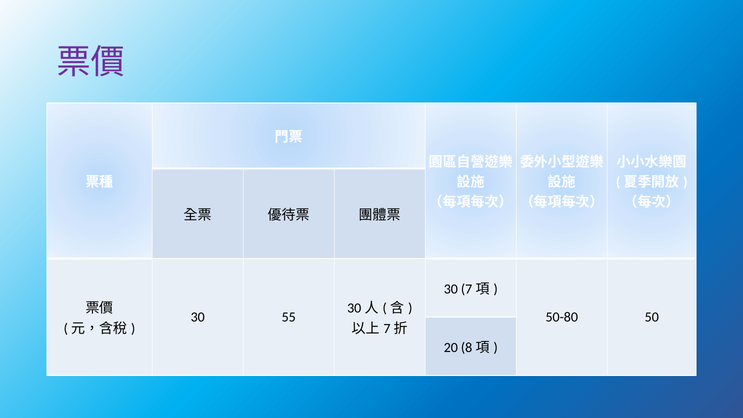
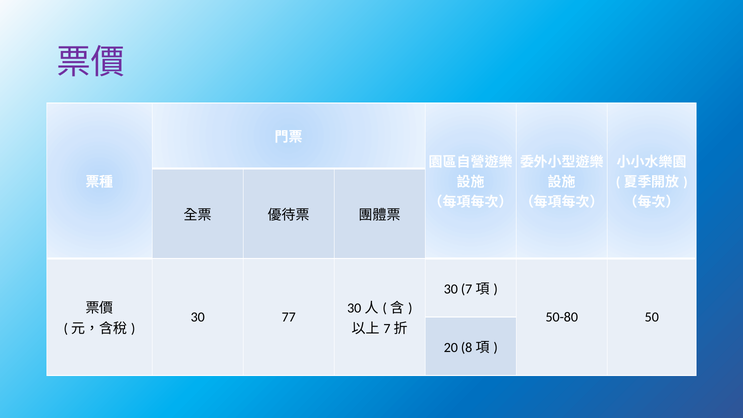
55: 55 -> 77 (289, 317)
